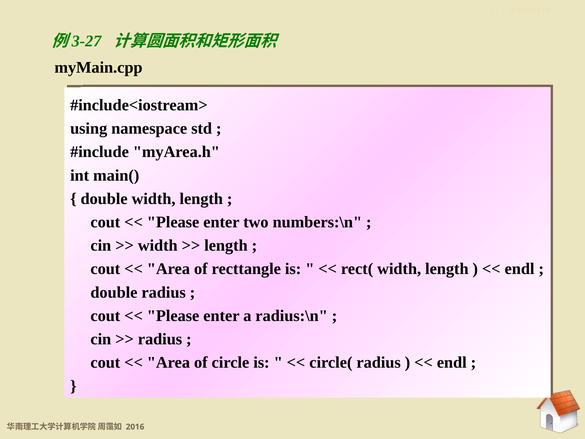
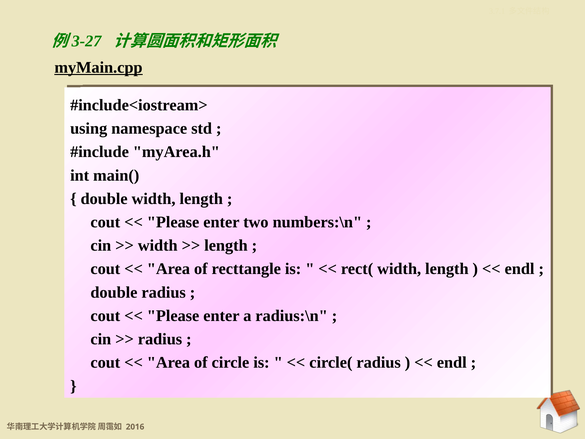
myMain.cpp underline: none -> present (98, 67)
